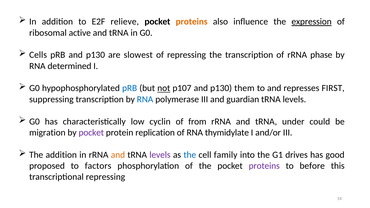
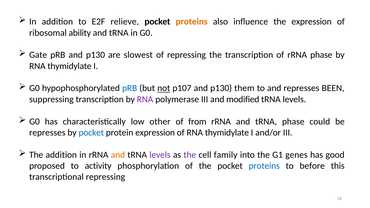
expression underline: present -> none (312, 22)
active: active -> ability (80, 33)
Cells: Cells -> Gate (38, 55)
determined: determined -> thymidylate (70, 66)
FIRST: FIRST -> BEEN (333, 88)
RNA colour: blue -> purple (145, 99)
guardian: guardian -> modified (243, 99)
cyclin: cyclin -> other (160, 122)
tRNA under: under -> phase (293, 122)
migration: migration -> represses (47, 133)
pocket colour: purple -> blue (91, 133)
protein replication: replication -> expression (155, 133)
the colour: blue -> purple (190, 155)
drives: drives -> genes (296, 155)
factors: factors -> activity (98, 166)
proteins colour: purple -> blue (264, 166)
